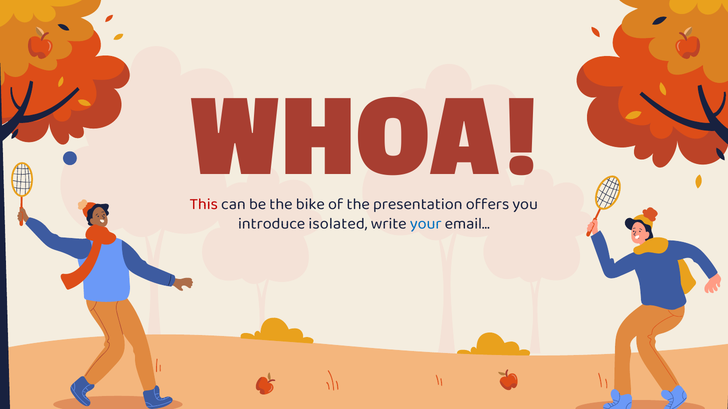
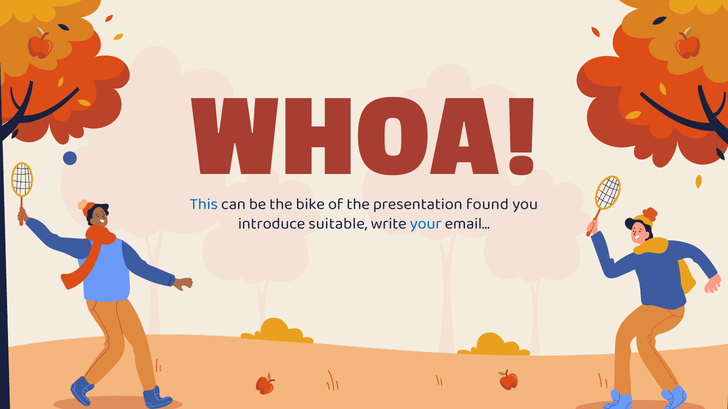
This colour: red -> blue (204, 204)
offers: offers -> found (487, 204)
isolated: isolated -> suitable (338, 224)
